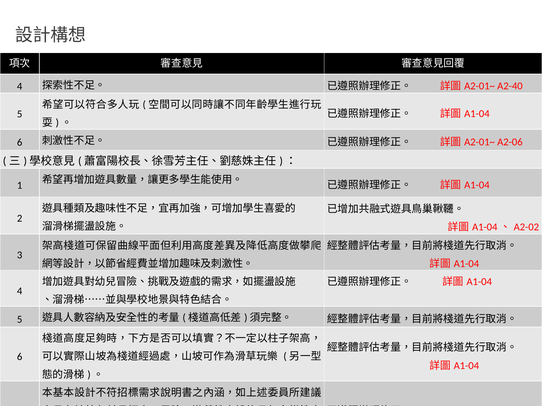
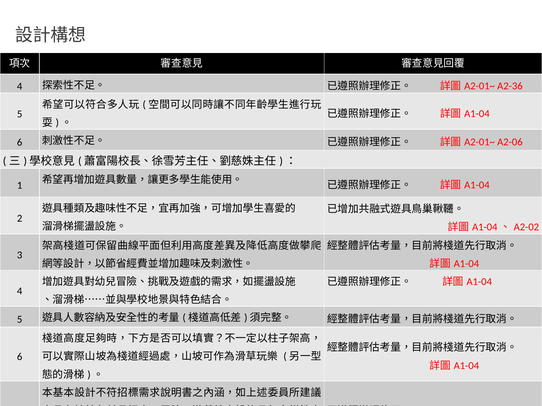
A2-40: A2-40 -> A2-36 (510, 86)
